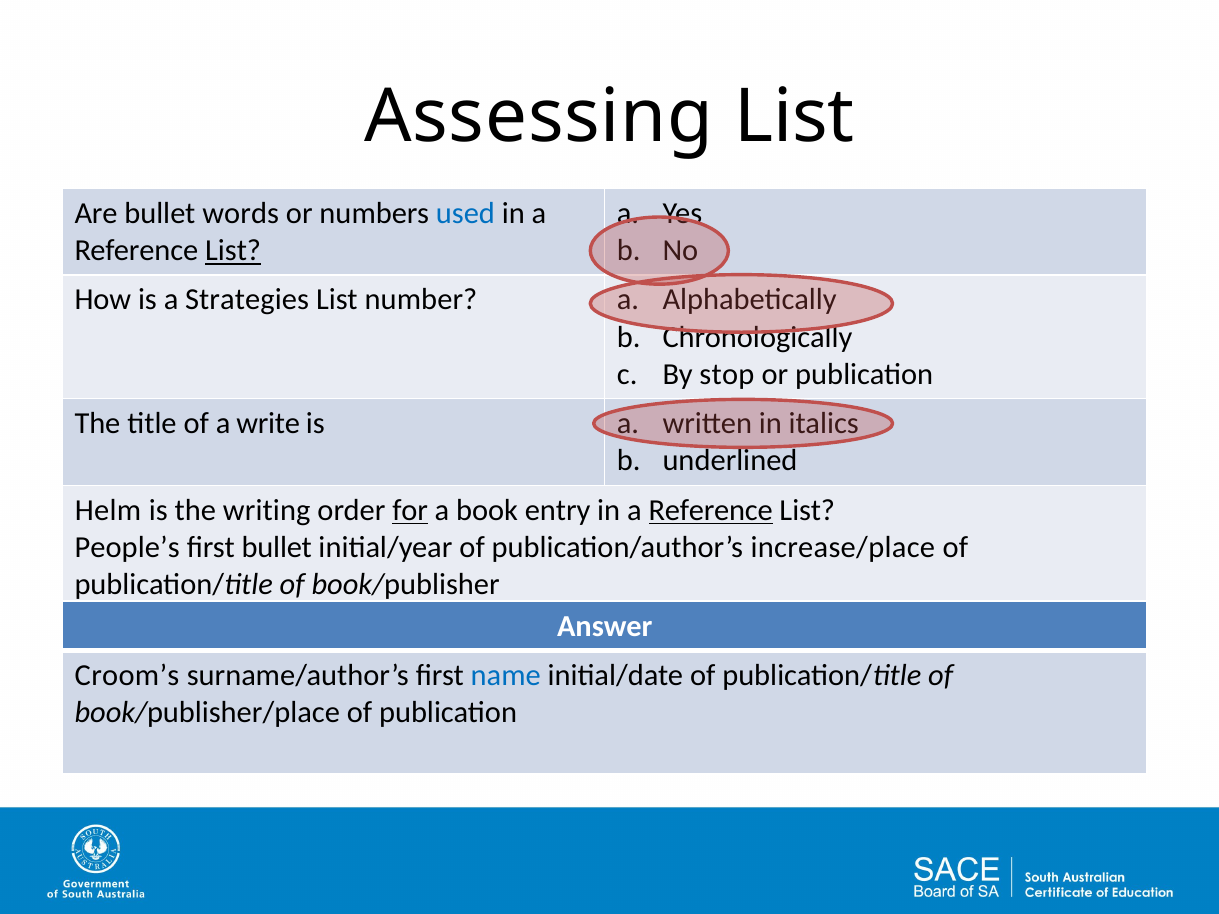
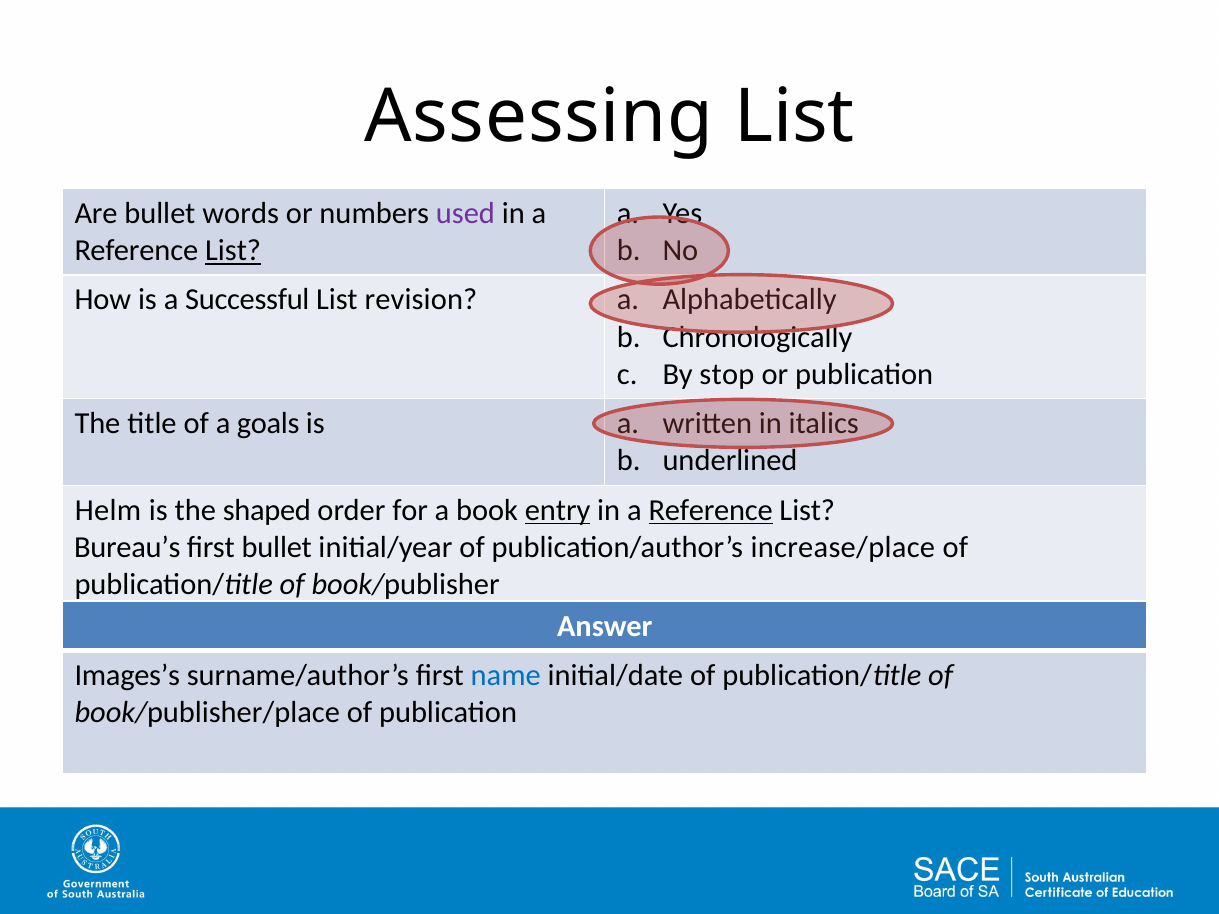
used colour: blue -> purple (465, 213)
Strategies: Strategies -> Successful (247, 300)
number: number -> revision (421, 300)
write: write -> goals (268, 424)
writing: writing -> shaped (267, 510)
for underline: present -> none (410, 510)
entry underline: none -> present (558, 510)
People’s: People’s -> Bureau’s (127, 548)
Croom’s: Croom’s -> Images’s (127, 676)
